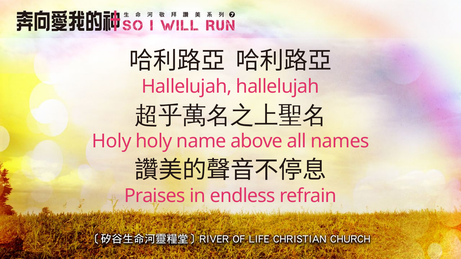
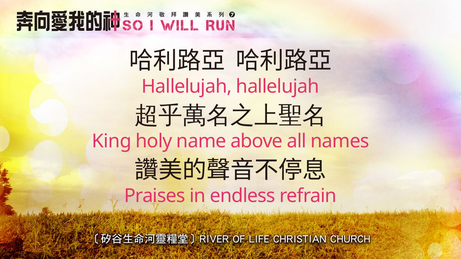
Holy: Holy -> King (112, 141)
